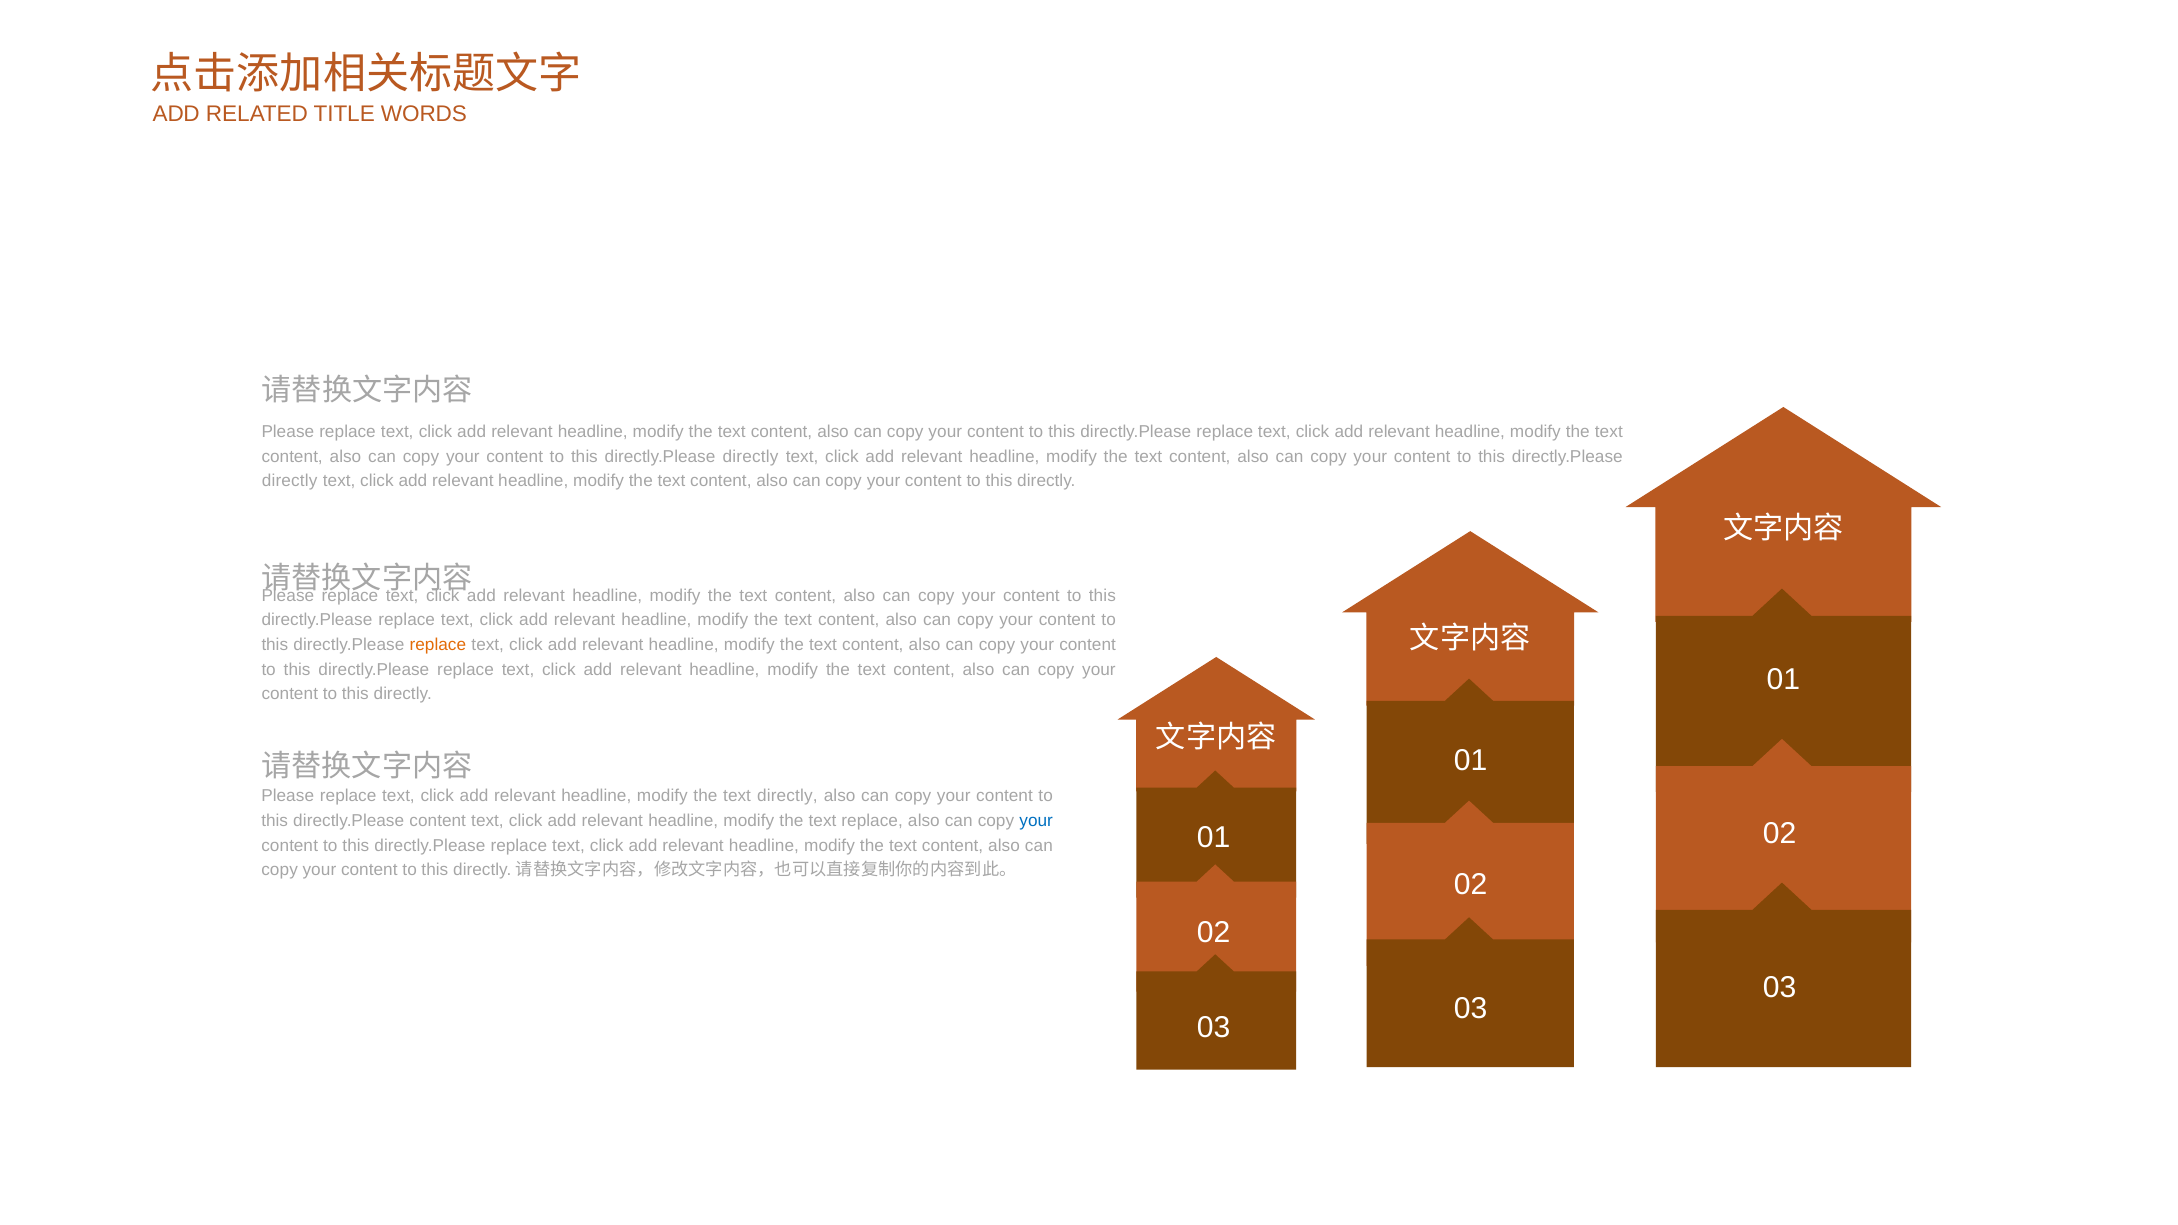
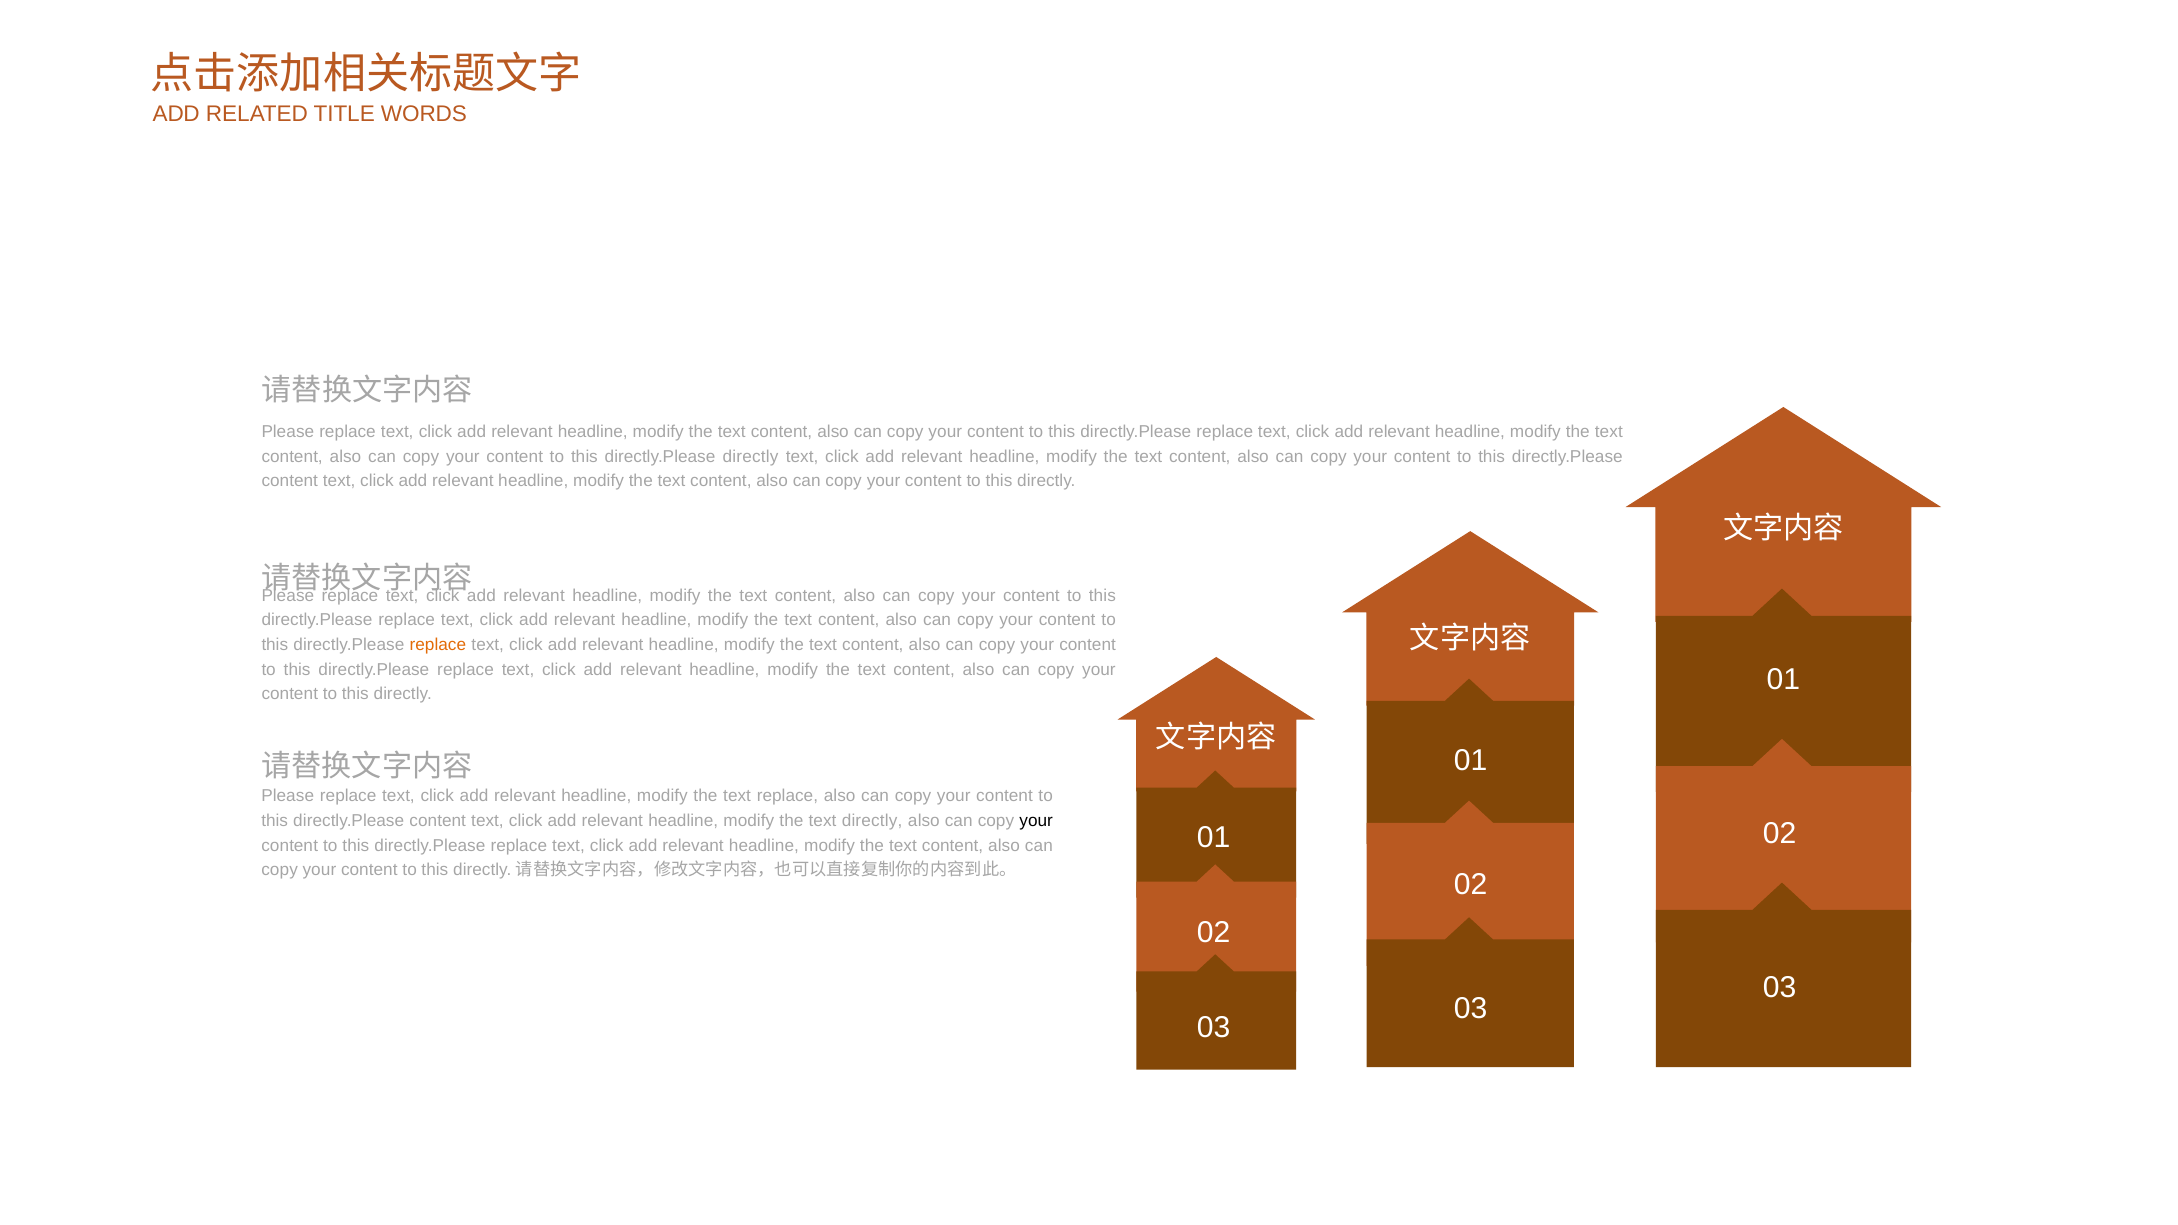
directly: directly -> content (290, 481)
text directly: directly -> replace (787, 796)
text replace: replace -> directly (872, 821)
your colour: blue -> black (1036, 821)
